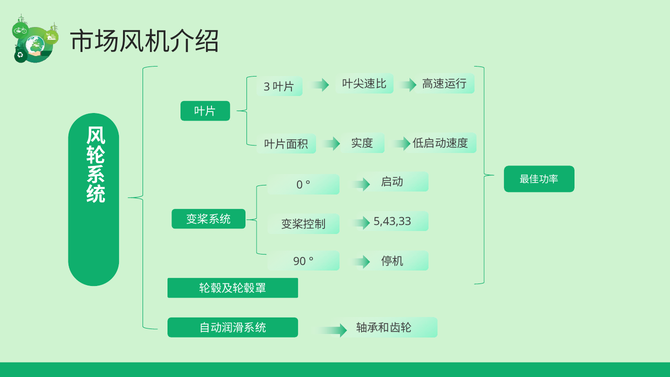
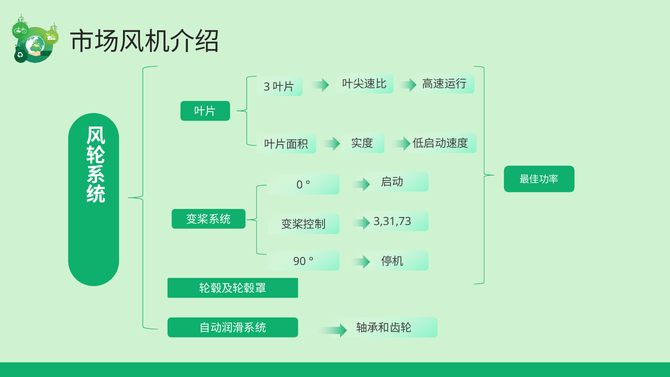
5,43,33: 5,43,33 -> 3,31,73 (392, 222)
